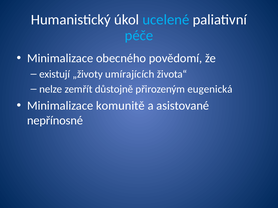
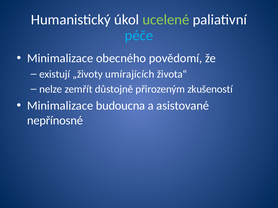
ucelené colour: light blue -> light green (166, 20)
eugenická: eugenická -> zkušeností (210, 89)
komunitě: komunitě -> budoucna (120, 106)
